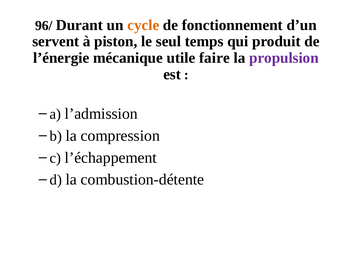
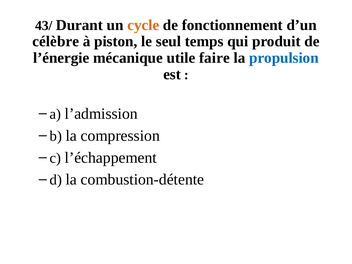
96/: 96/ -> 43/ (44, 26)
servent: servent -> célèbre (56, 41)
propulsion colour: purple -> blue (284, 58)
